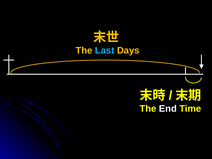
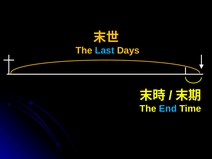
End colour: white -> light blue (168, 109)
